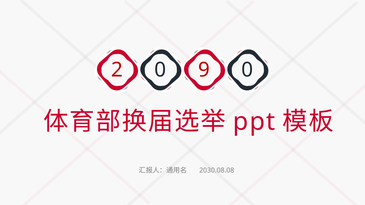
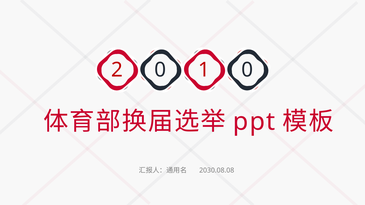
9: 9 -> 1 (204, 70)
